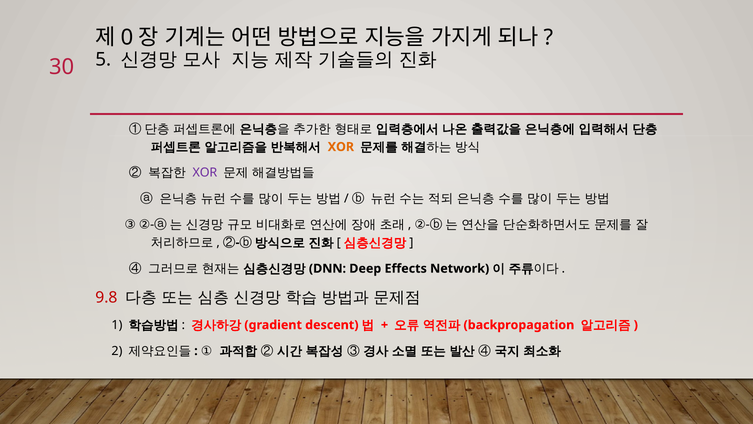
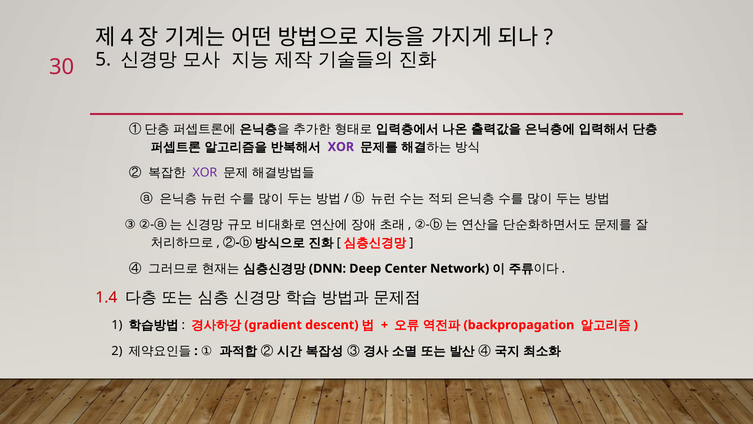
0: 0 -> 4 (127, 37)
XOR colour: orange -> purple (341, 147)
Effects: Effects -> Center (406, 268)
9.8: 9.8 -> 1.4 (106, 297)
